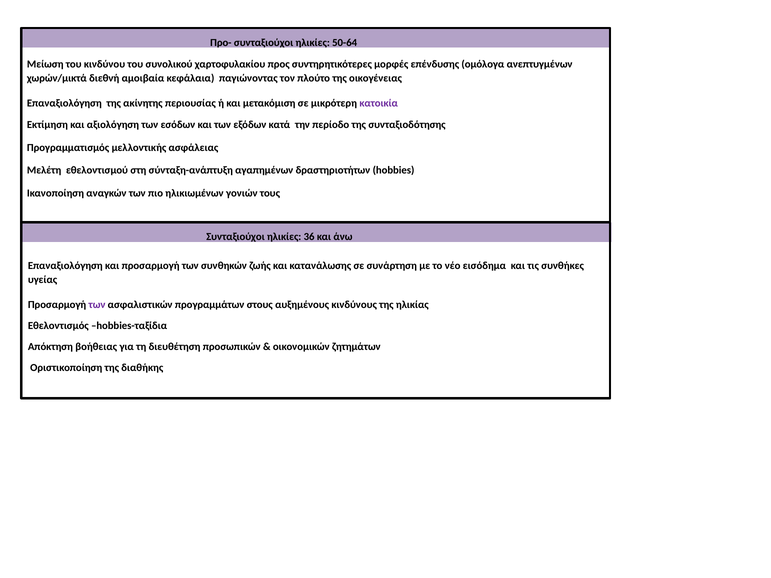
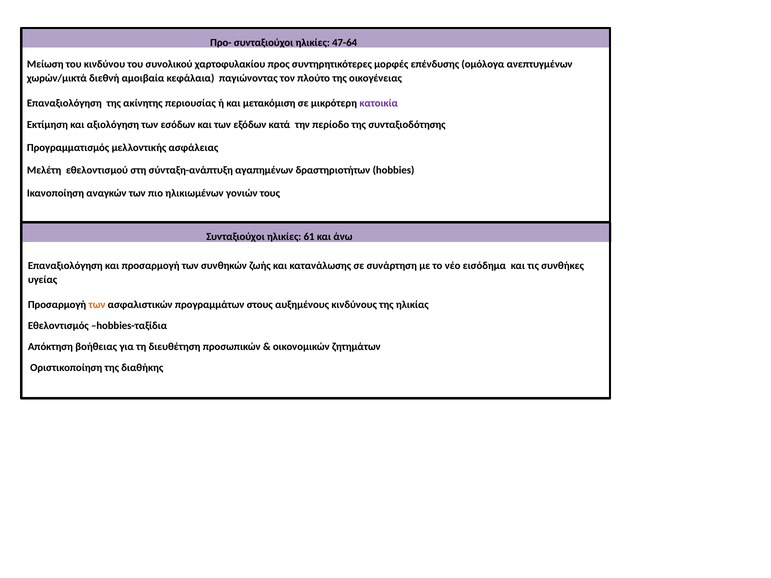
50-64: 50-64 -> 47-64 (345, 43)
36: 36 -> 61 (309, 237)
των colour: purple -> orange (97, 305)
